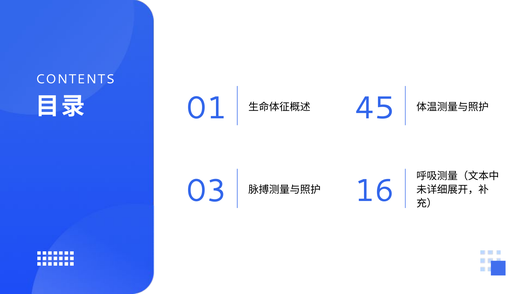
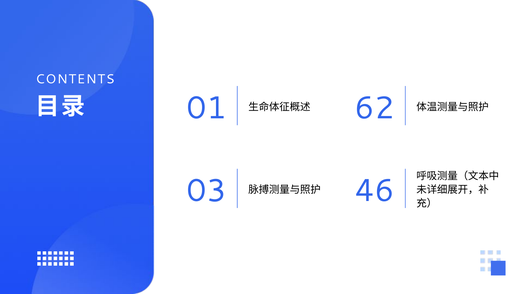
45: 45 -> 62 (375, 108)
16: 16 -> 46 (375, 191)
